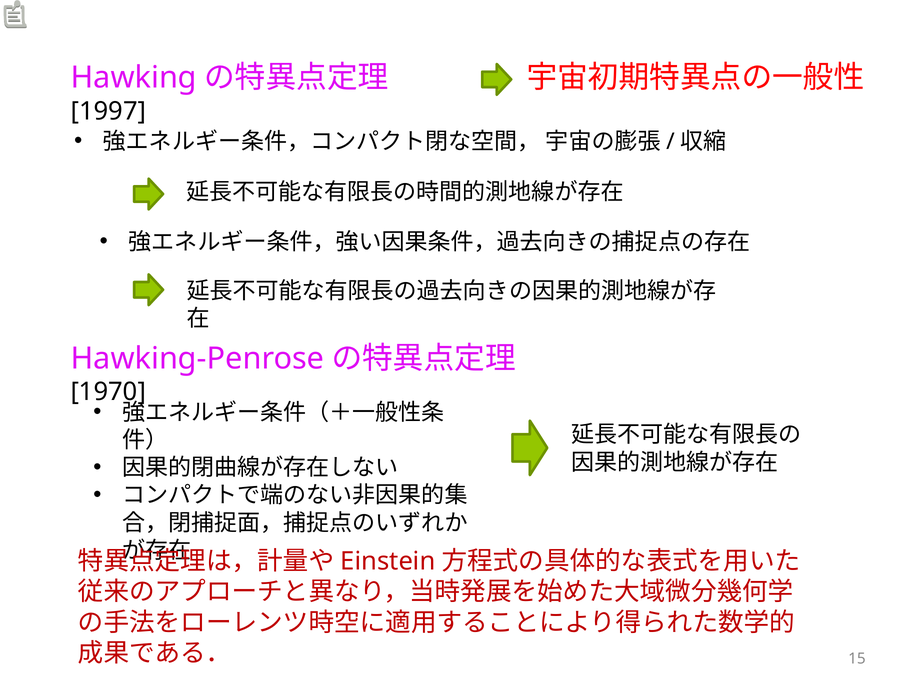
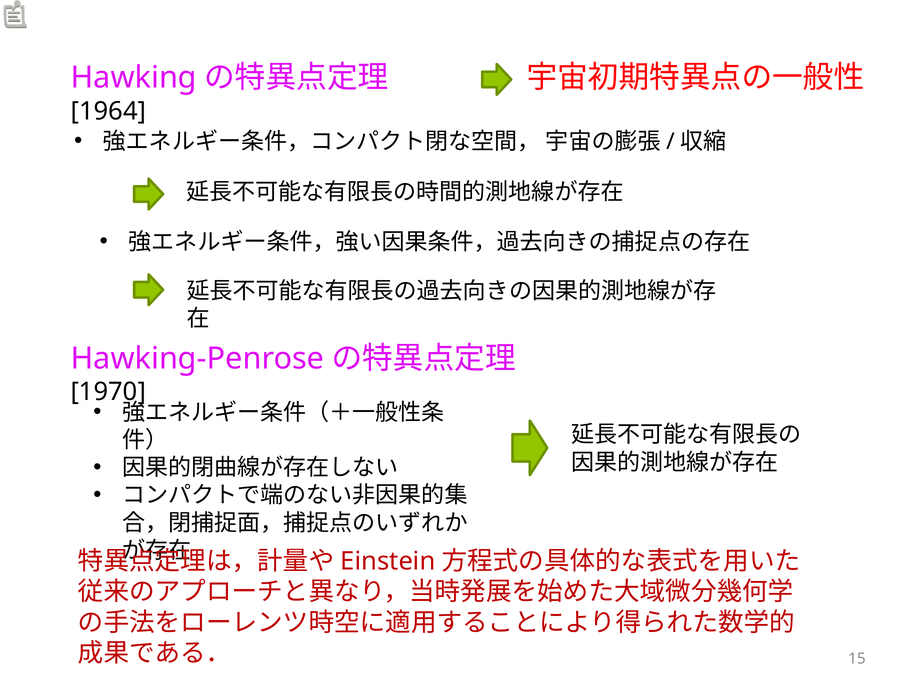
1997: 1997 -> 1964 (108, 111)
